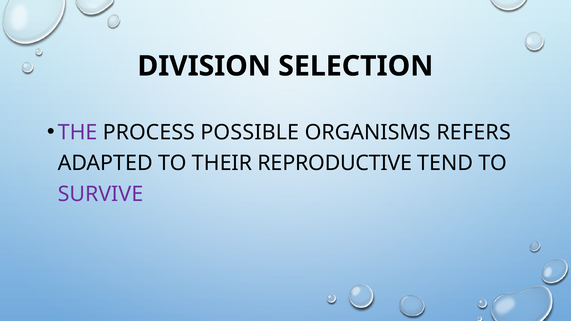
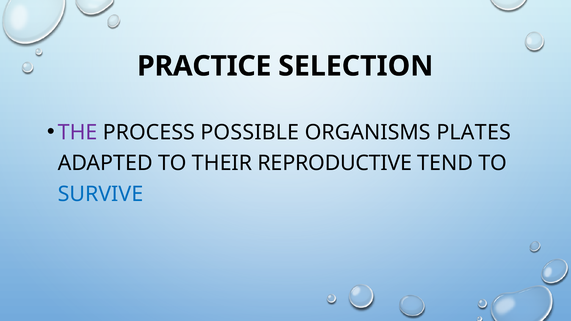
DIVISION: DIVISION -> PRACTICE (204, 66)
REFERS: REFERS -> PLATES (474, 132)
SURVIVE colour: purple -> blue (101, 194)
